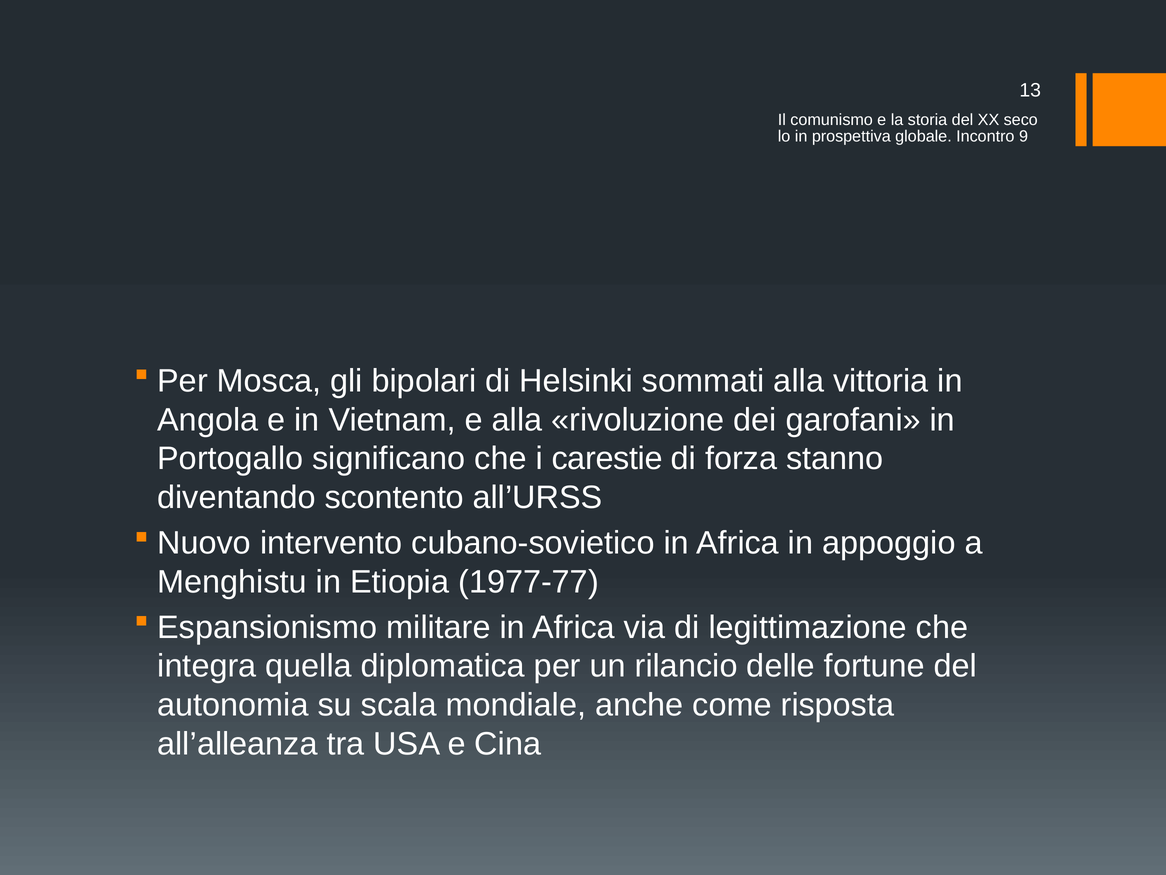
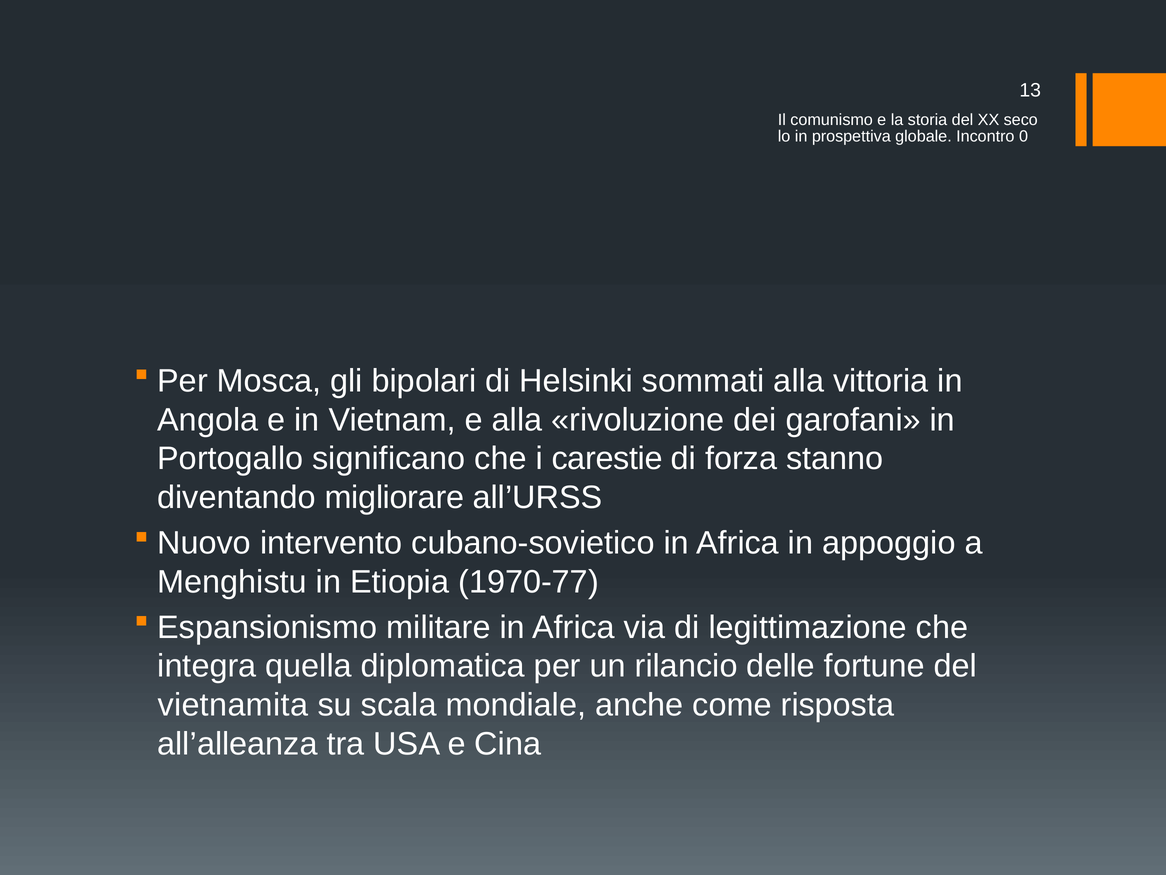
9: 9 -> 0 (1024, 136)
scontento: scontento -> migliorare (394, 497)
1977-77: 1977-77 -> 1970-77 (529, 582)
autonomia: autonomia -> vietnamita (233, 705)
